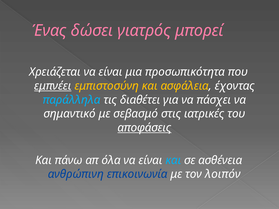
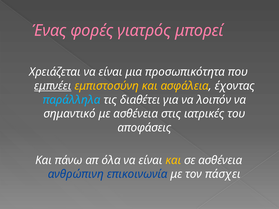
δώσει: δώσει -> φορές (92, 31)
πάσχει: πάσχει -> λοιπόν (214, 100)
με σεβασμό: σεβασμό -> ασθένεια (136, 114)
αποφάσεις underline: present -> none (144, 128)
και colour: light blue -> yellow (173, 160)
λοιπόν: λοιπόν -> πάσχει (223, 174)
